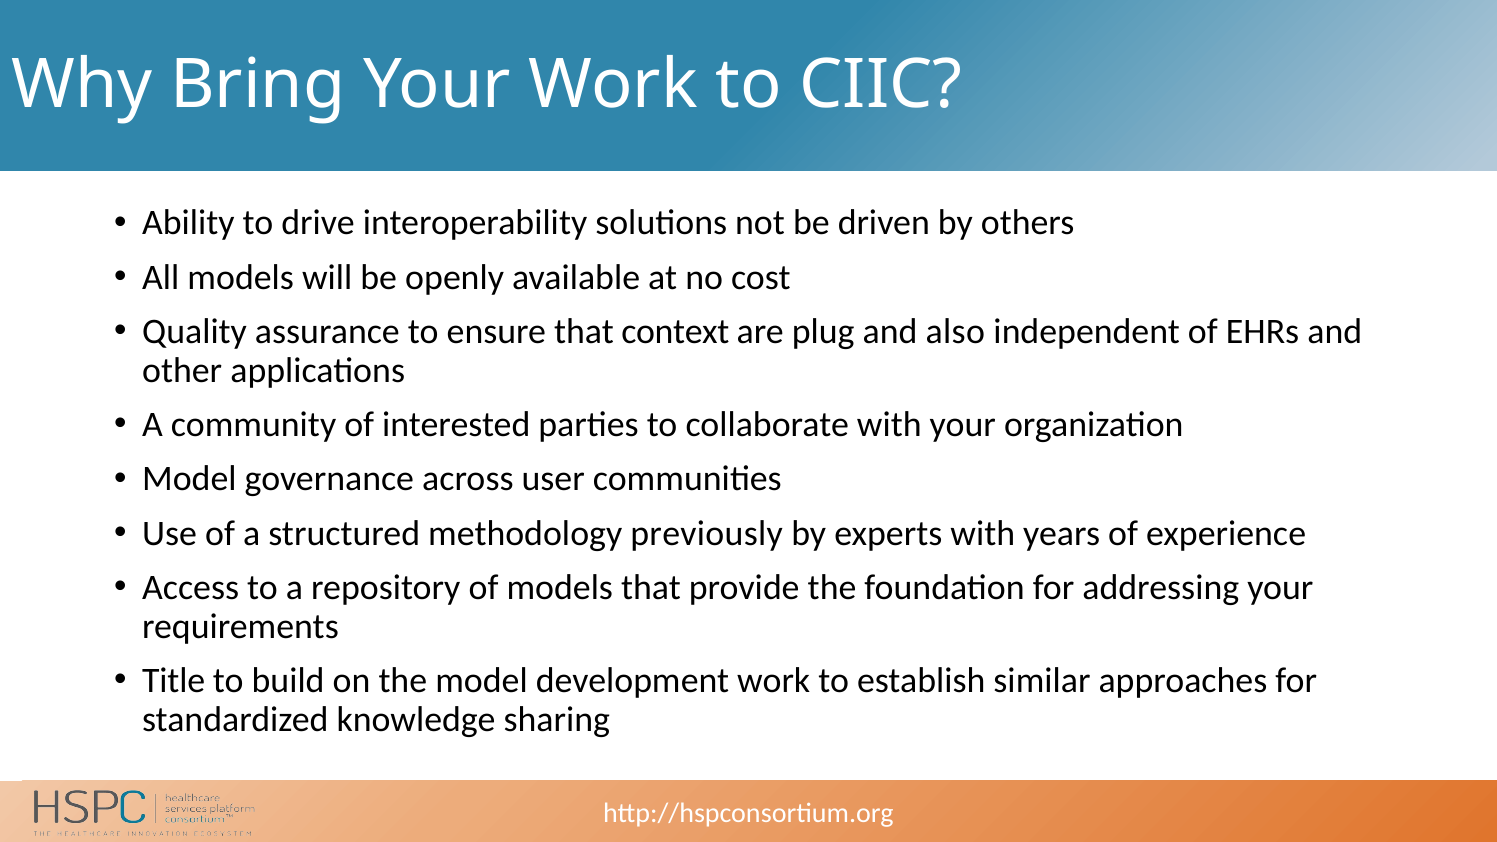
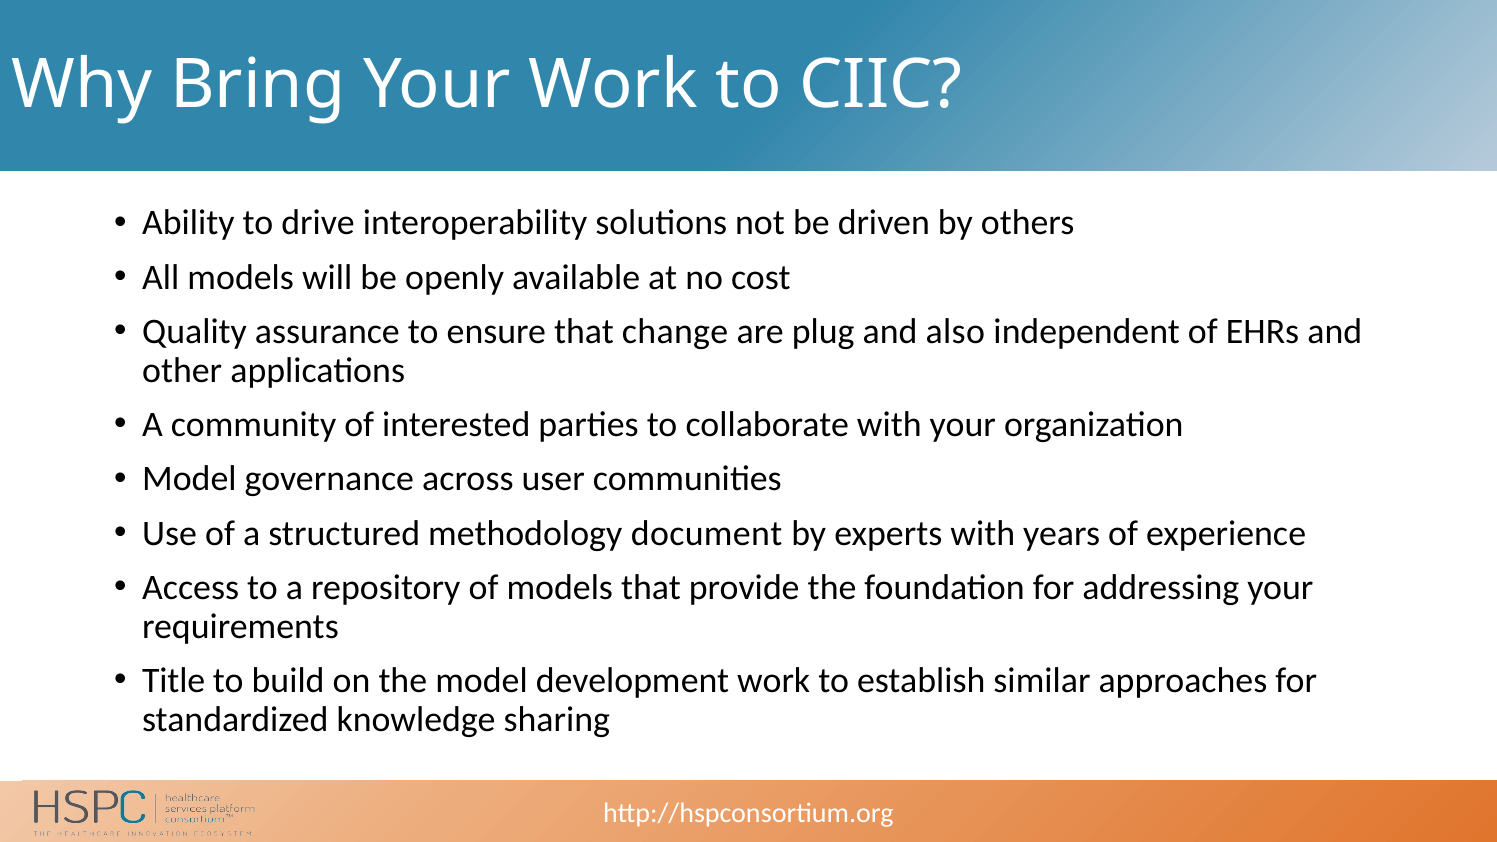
context: context -> change (675, 332)
previously: previously -> document (707, 533)
